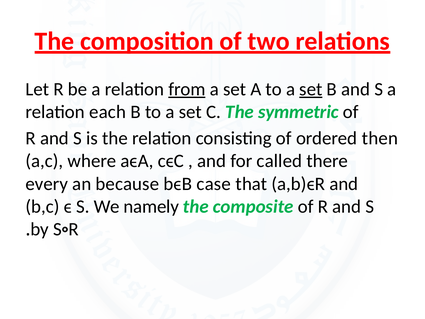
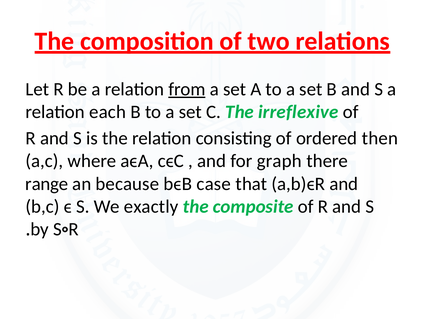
set underline: present -> none (311, 89)
symmetric: symmetric -> irreflexive (298, 112)
called: called -> graph (279, 161)
every: every -> range (47, 184)
namely: namely -> exactly (151, 206)
